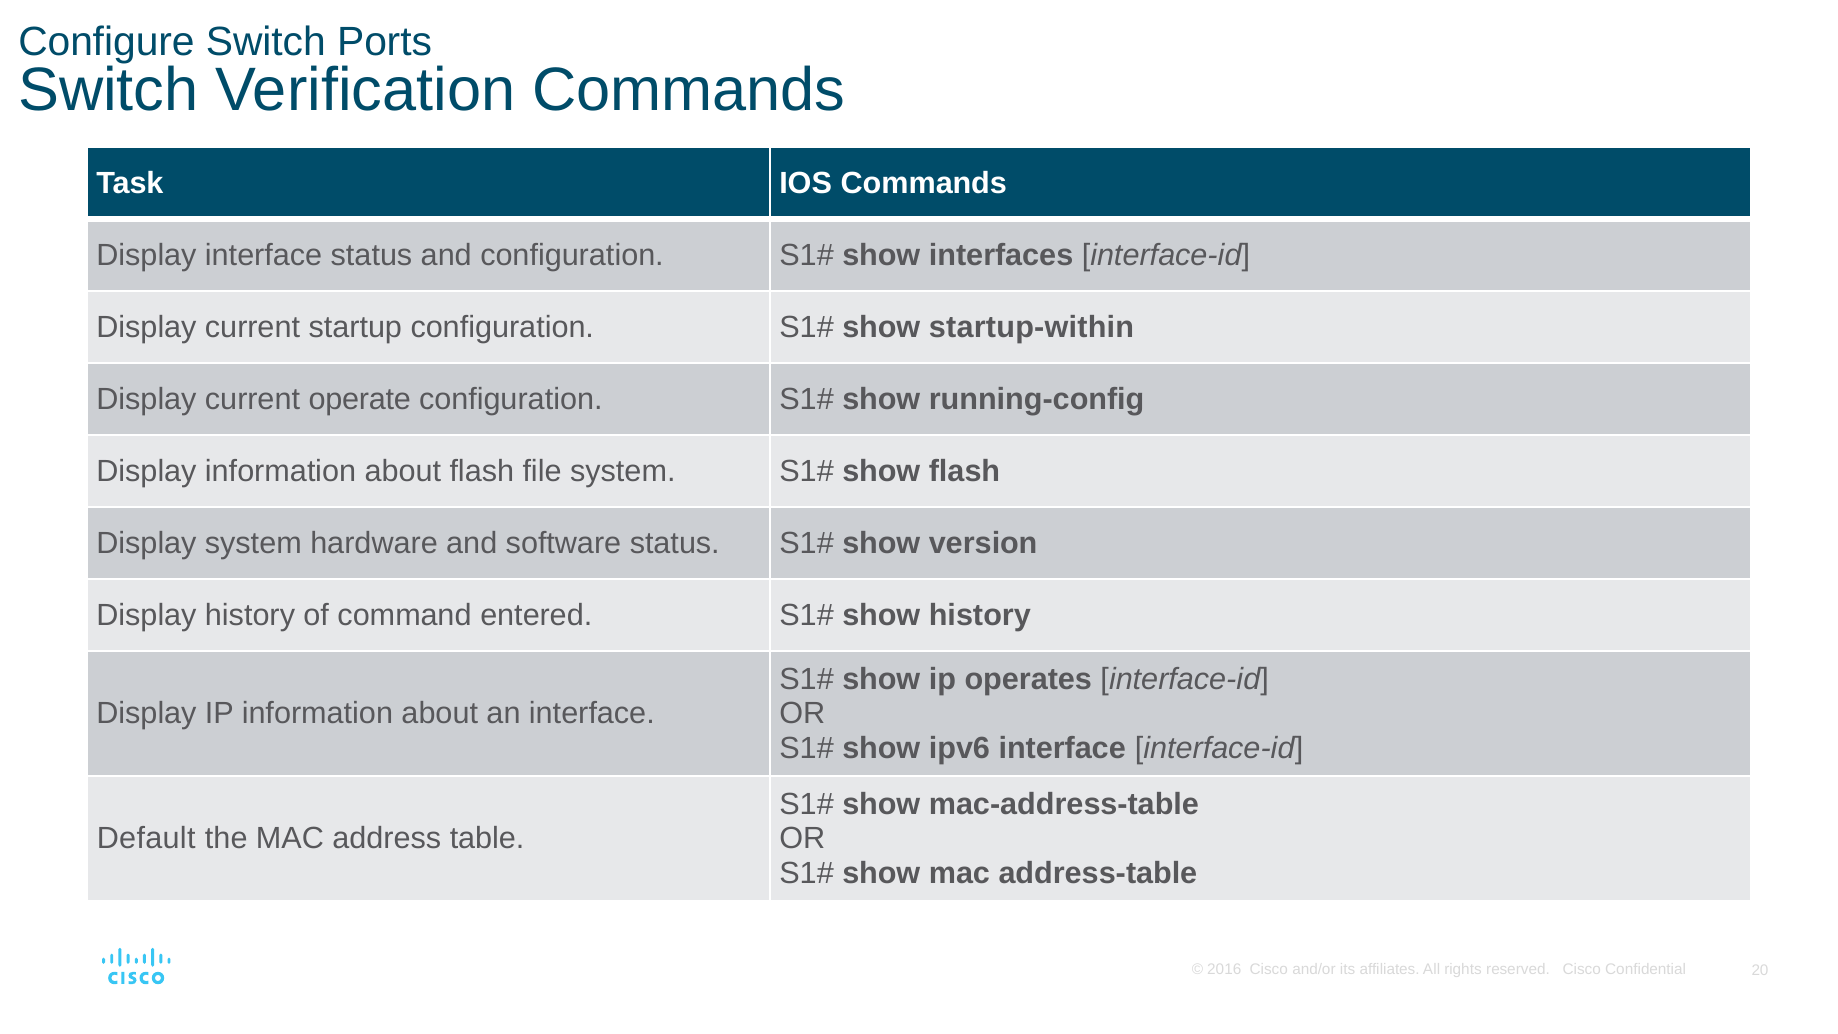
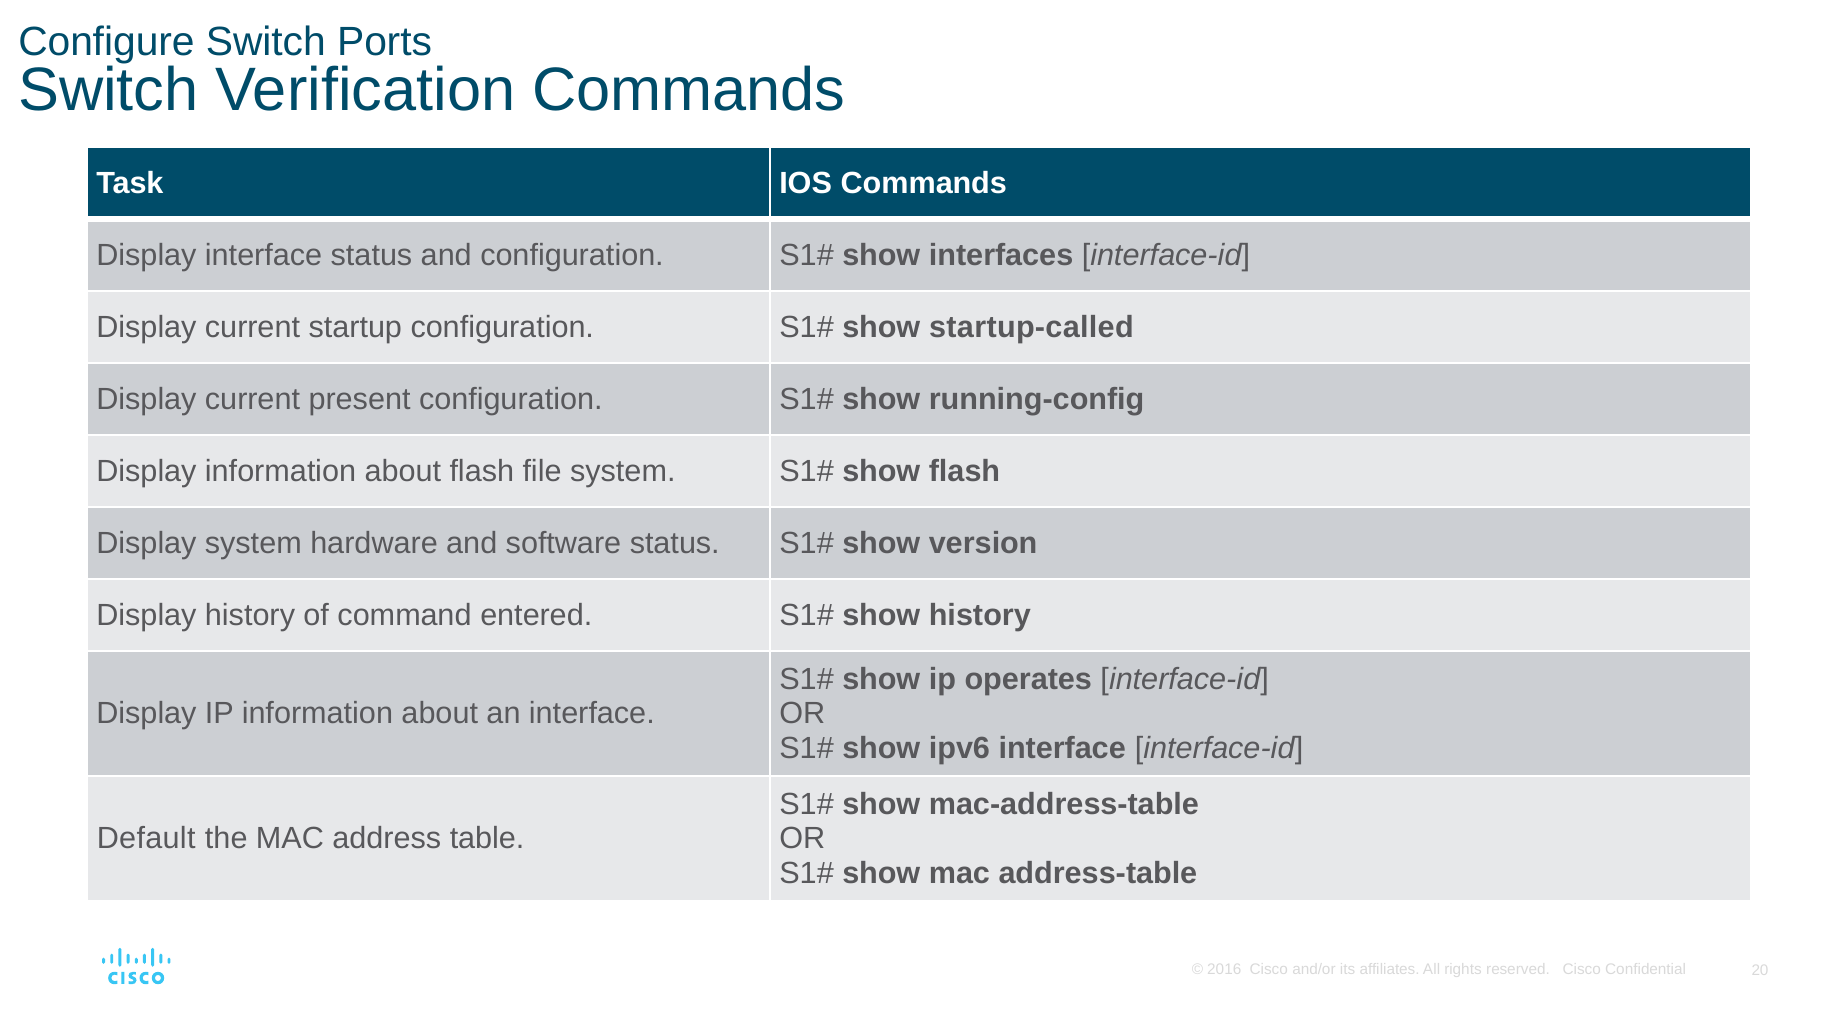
startup-within: startup-within -> startup-called (1031, 328)
operate: operate -> present (360, 399)
